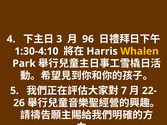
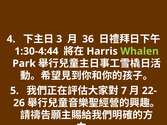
96: 96 -> 36 (88, 39)
1:30-4:10: 1:30-4:10 -> 1:30-4:44 (36, 51)
Whalen colour: yellow -> light green (140, 51)
